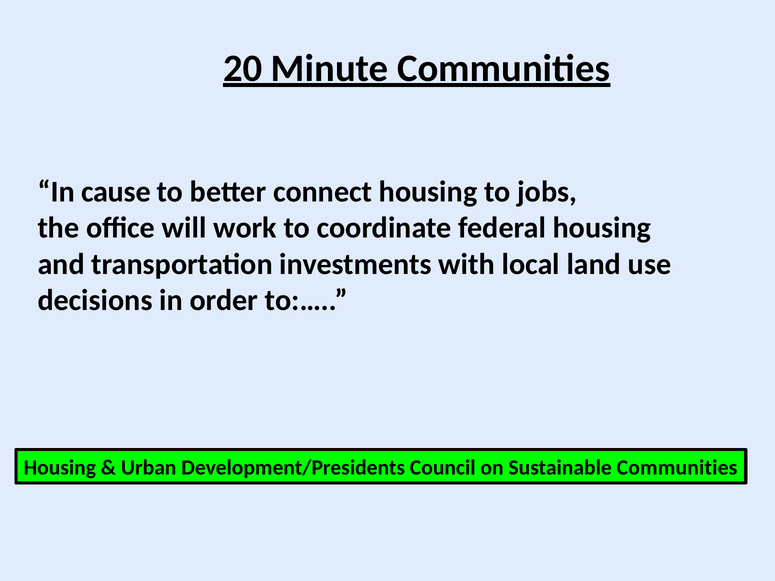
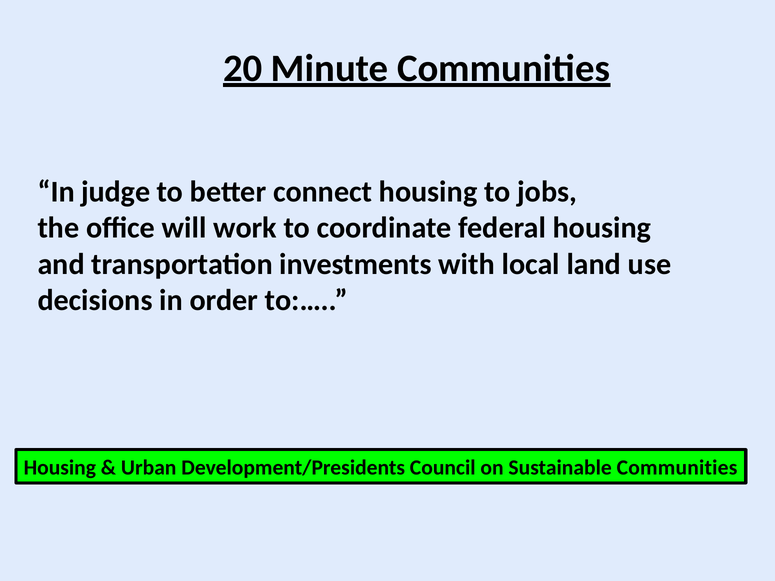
cause: cause -> judge (116, 192)
